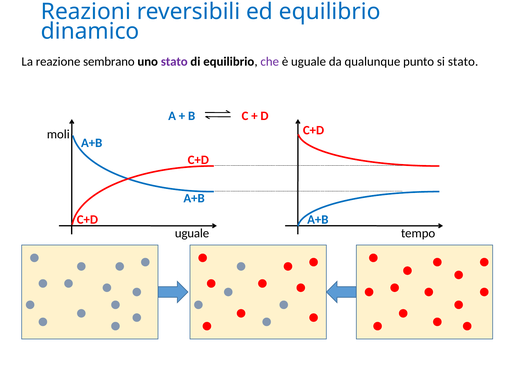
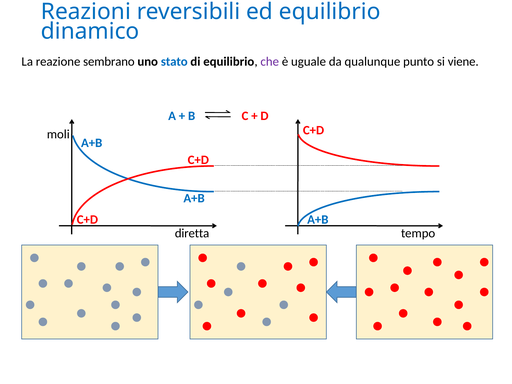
stato colour: purple -> blue (174, 62)
si stato: stato -> viene (463, 62)
uguale: uguale -> diretta (192, 233)
